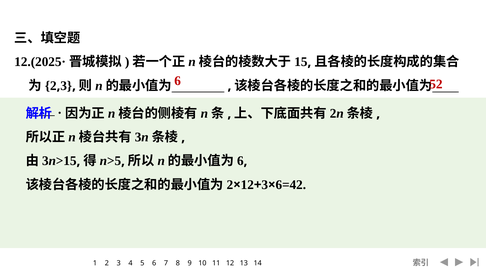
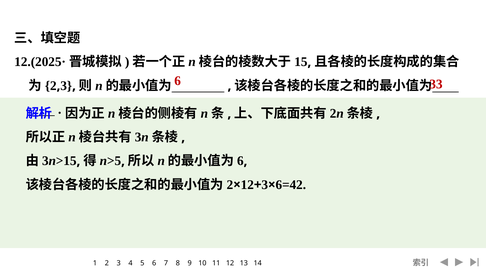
52: 52 -> 33 (436, 84)
